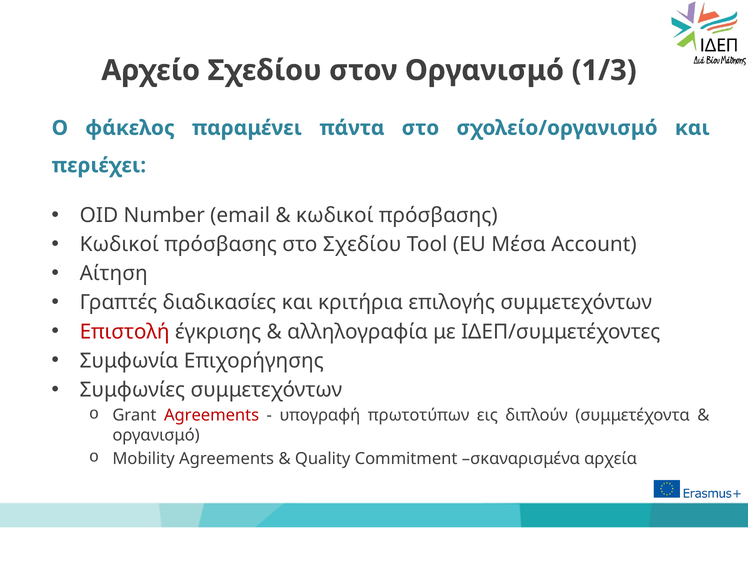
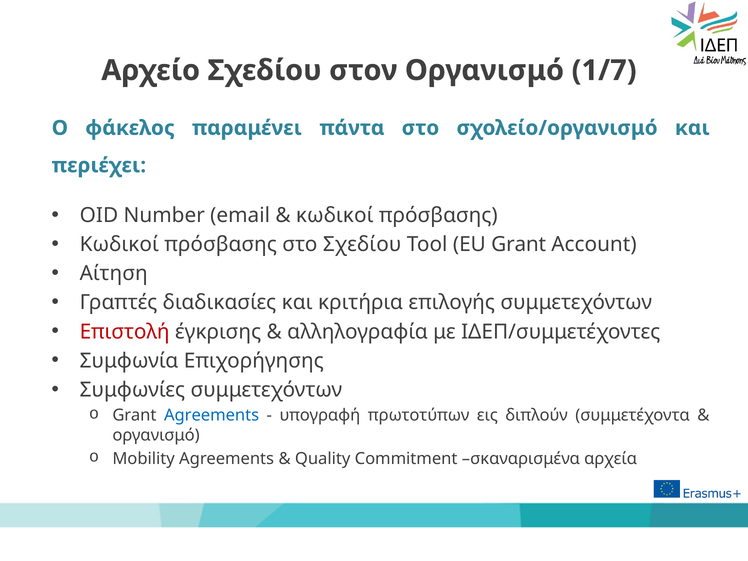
1/3: 1/3 -> 1/7 (604, 70)
EU Μέσα: Μέσα -> Grant (519, 244)
Agreements colour: red -> blue (212, 415)
